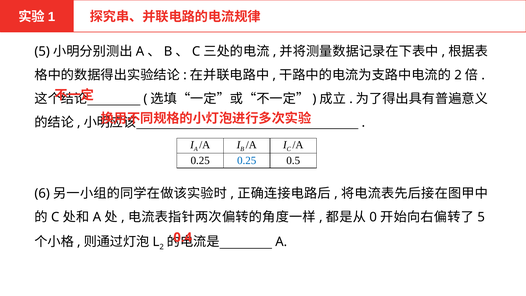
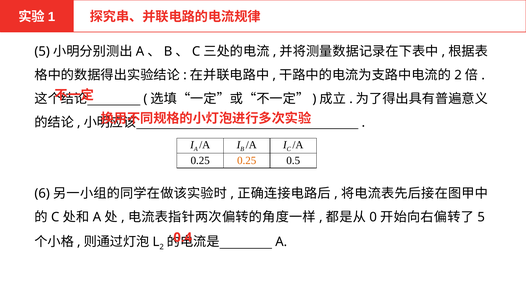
0.25 colour: blue -> orange (247, 161)
